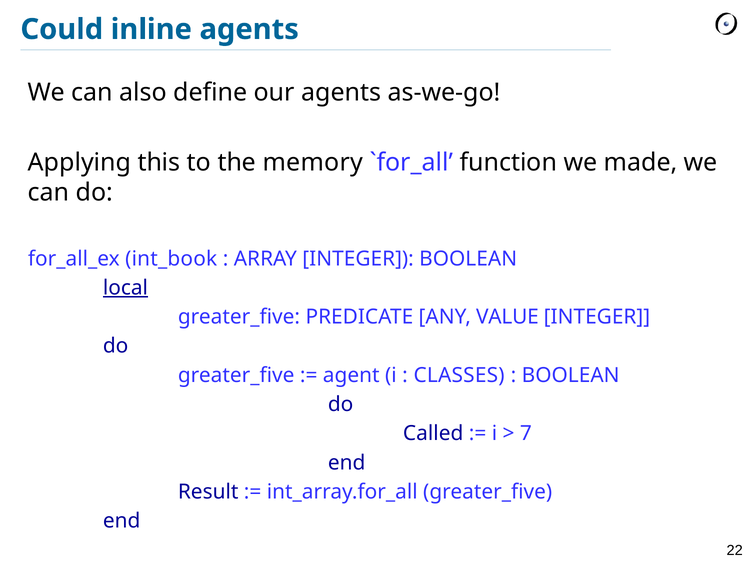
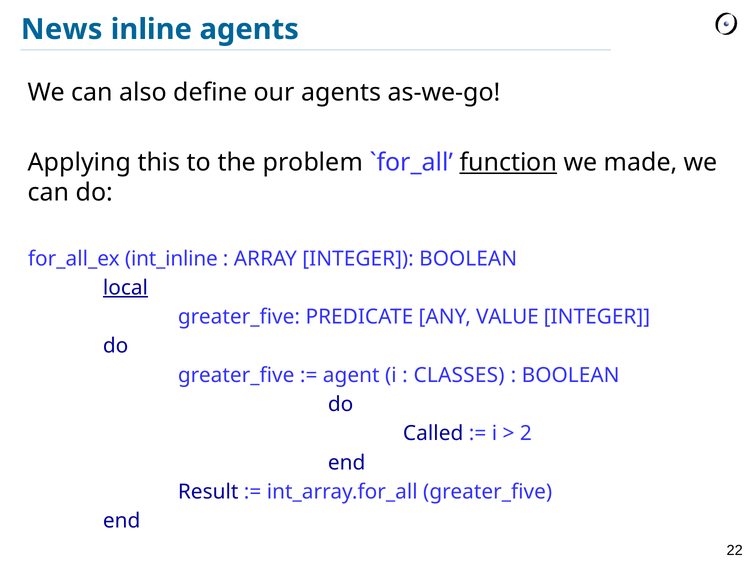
Could: Could -> News (62, 29)
memory: memory -> problem (313, 163)
function underline: none -> present (508, 163)
int_book: int_book -> int_inline (171, 259)
7: 7 -> 2 (526, 434)
